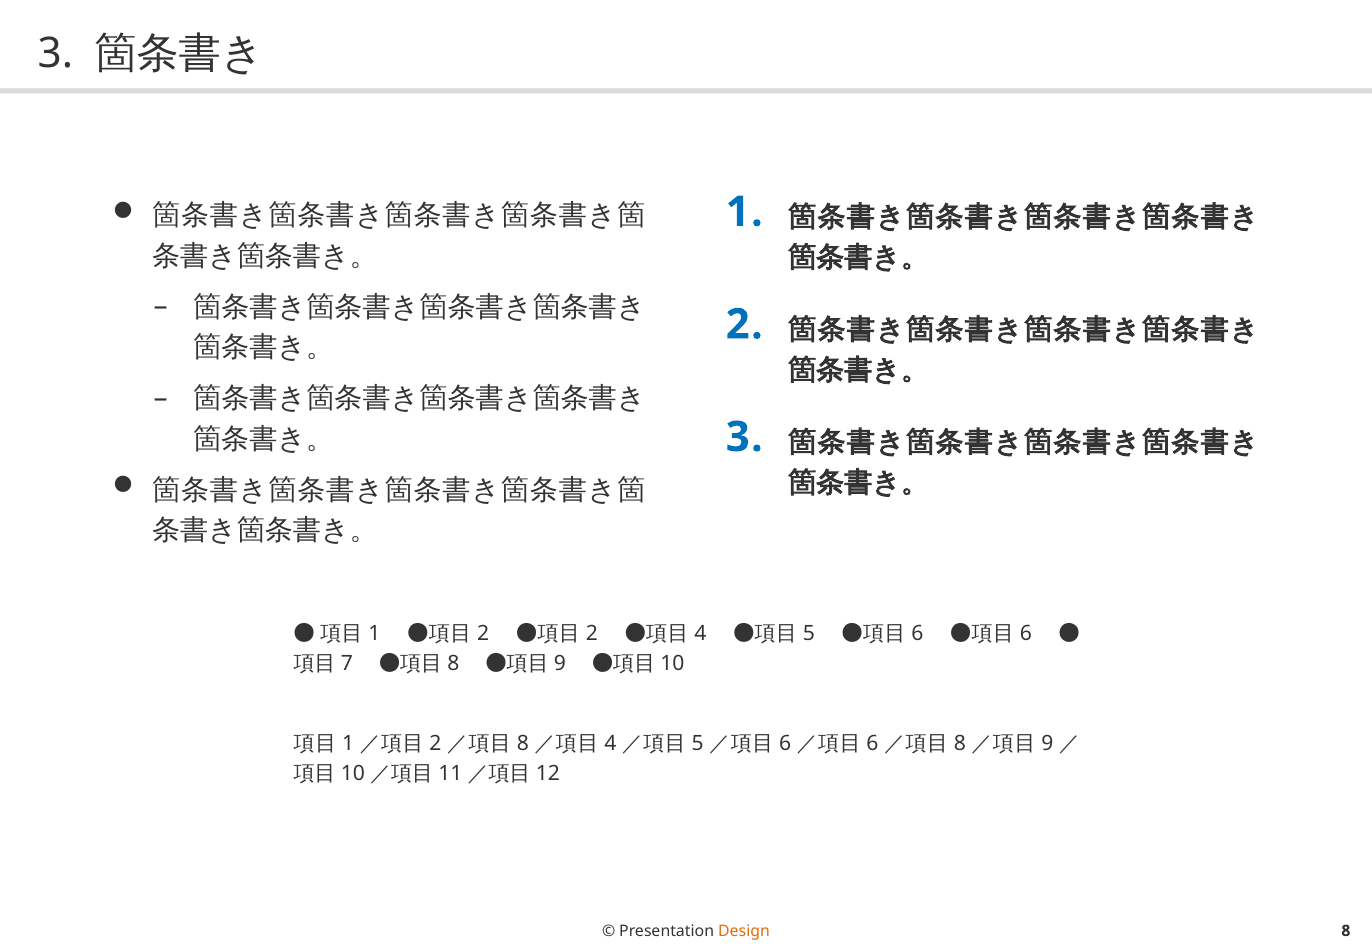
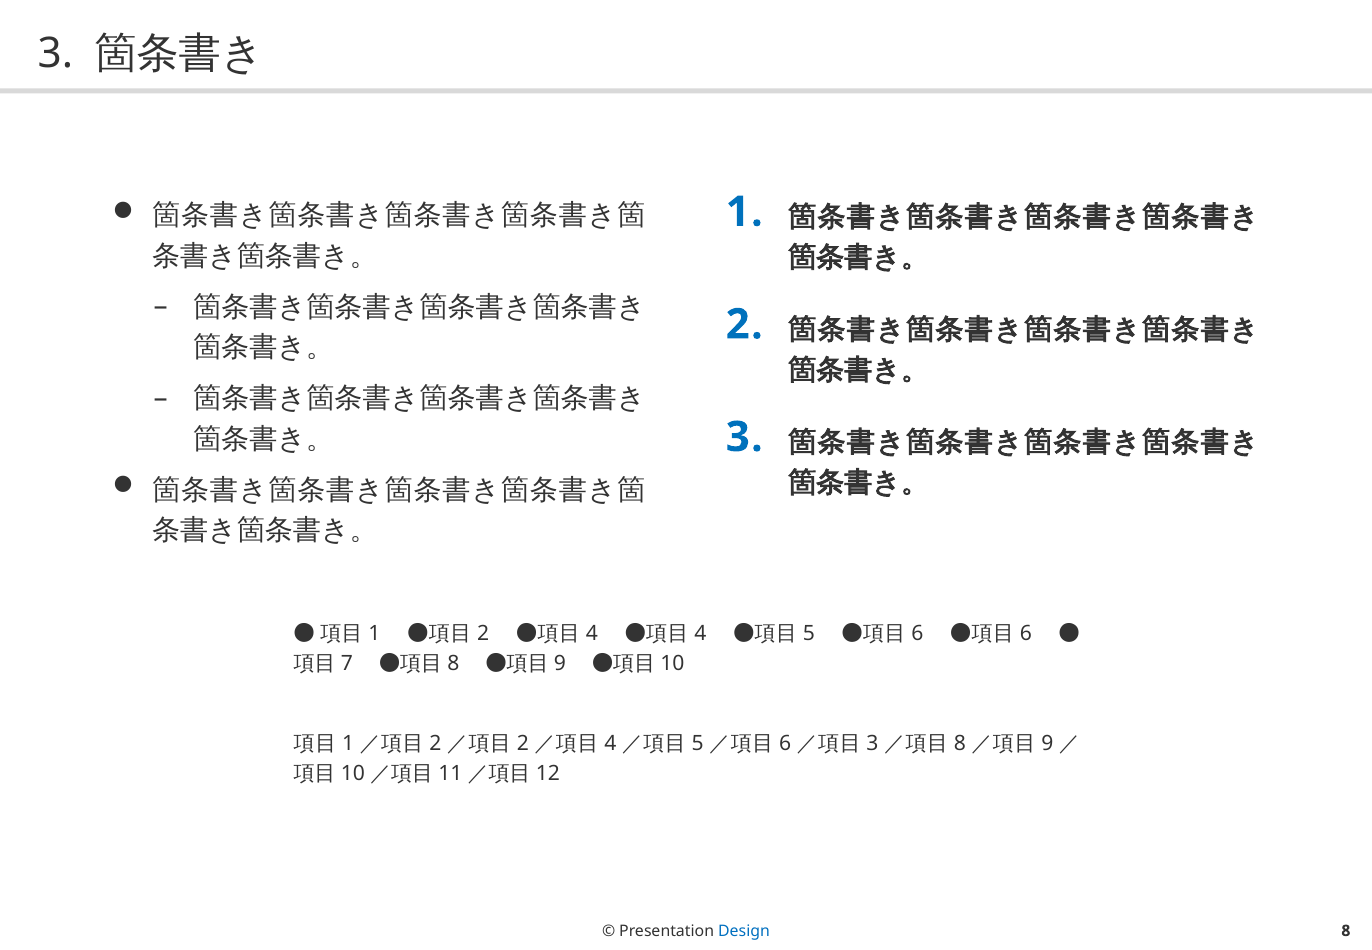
2: 2 -> 4 (592, 633)
8: 8 -> 2 (523, 743)
6: 6 -> 3 (873, 743)
Design colour: orange -> blue (744, 931)
